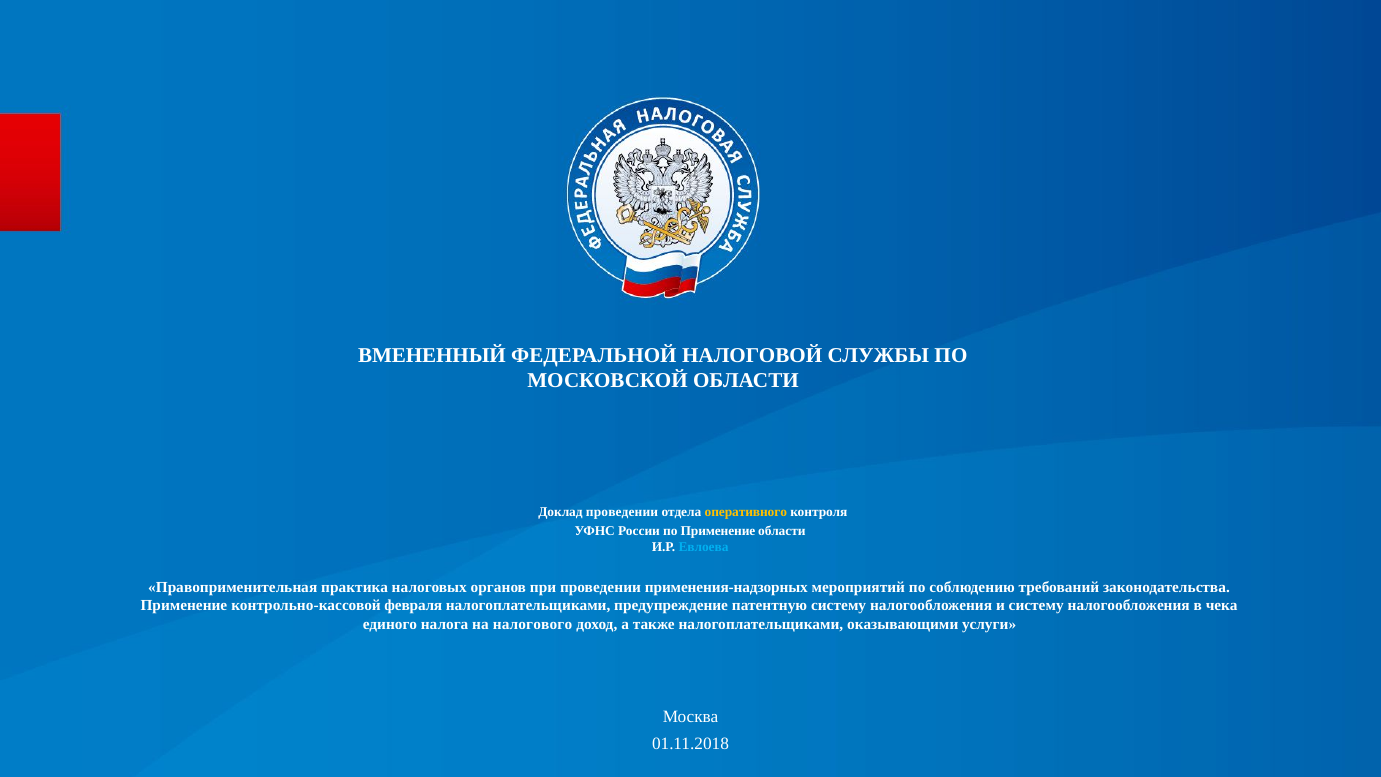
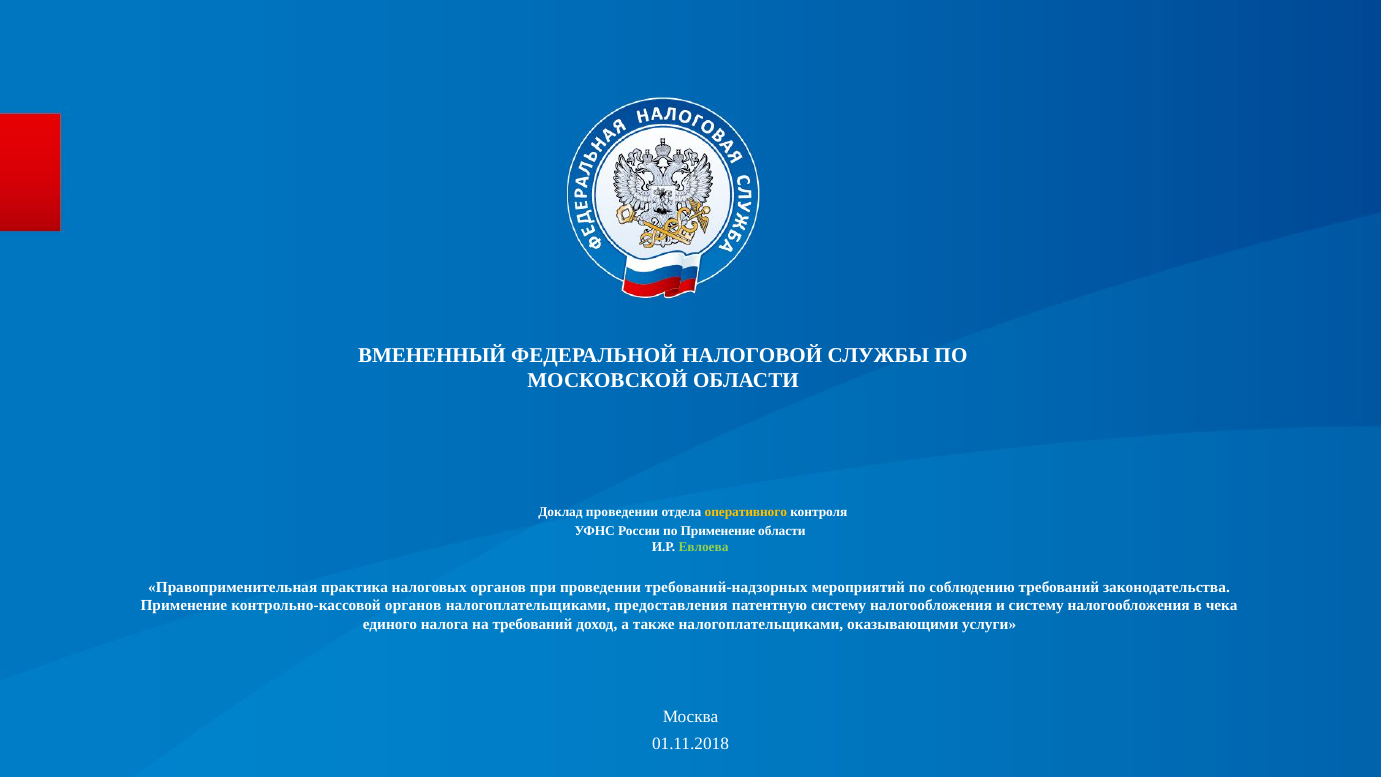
Евлоева colour: light blue -> light green (704, 547)
применения-надзорных: применения-надзорных -> требований-надзорных (726, 587)
контрольно-кассовой февраля: февраля -> органов (413, 605)
предупреждение: предупреждение -> предоставления (671, 605)
на налогового: налогового -> требований (533, 624)
